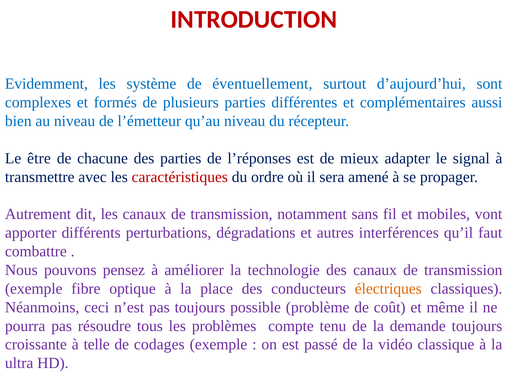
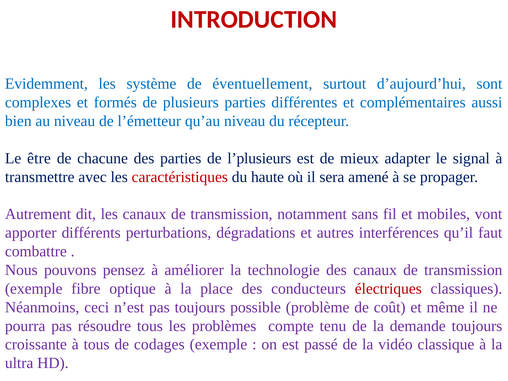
l’réponses: l’réponses -> l’plusieurs (259, 158)
ordre: ordre -> haute (268, 177)
électriques colour: orange -> red (388, 289)
à telle: telle -> tous (97, 345)
